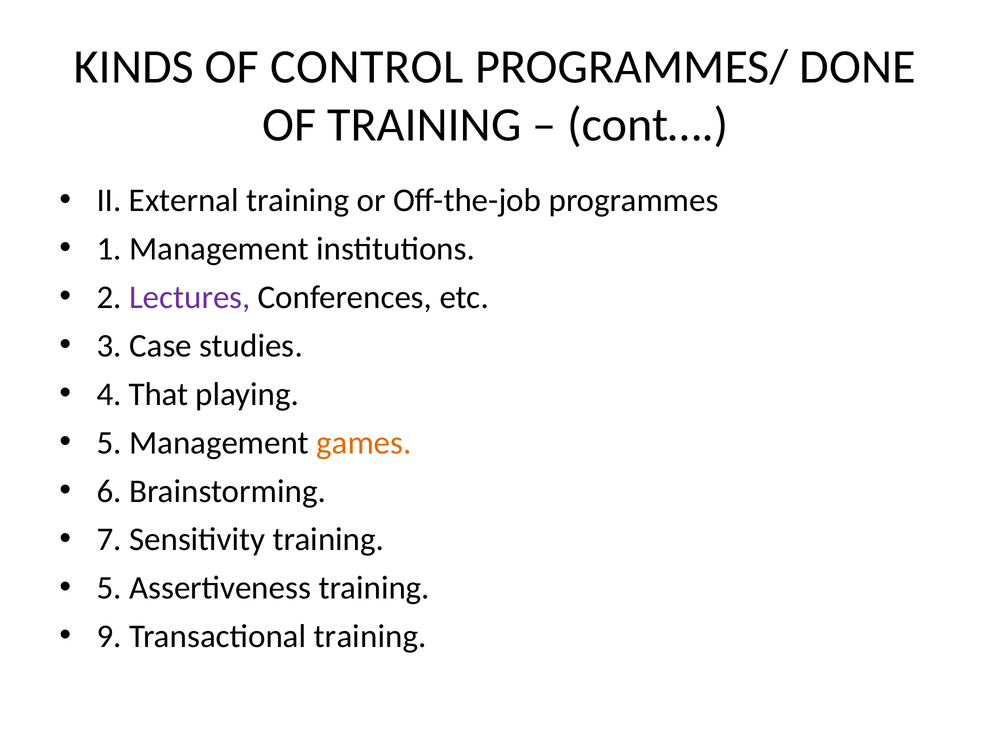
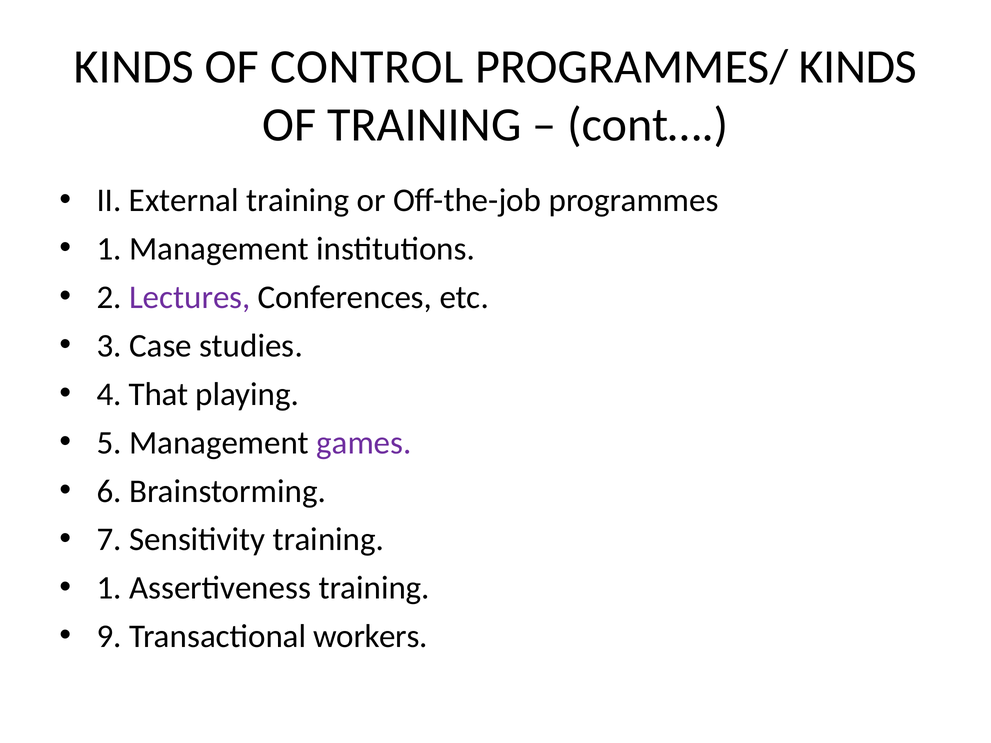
PROGRAMMES/ DONE: DONE -> KINDS (858, 67)
games colour: orange -> purple (364, 443)
5: 5 -> 1 (109, 588)
Transactional training: training -> workers (370, 637)
